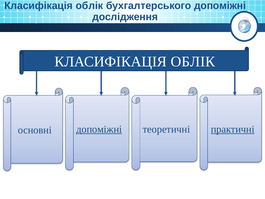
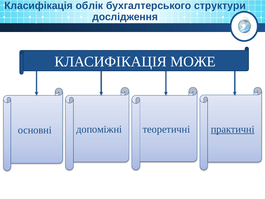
бухгалтерського допоміжні: допоміжні -> структури (220, 6)
ОБЛІК: ОБЛІК -> МОЖЕ (193, 62)
допоміжні underline: present -> none (99, 129)
